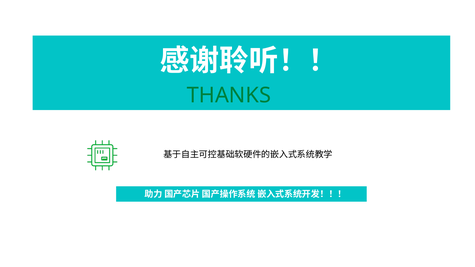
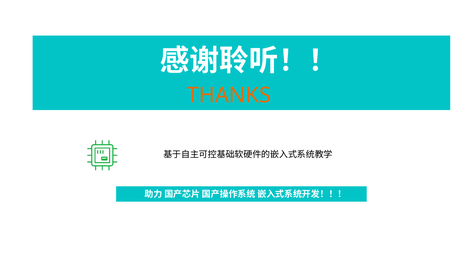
THANKS colour: green -> orange (229, 95)
